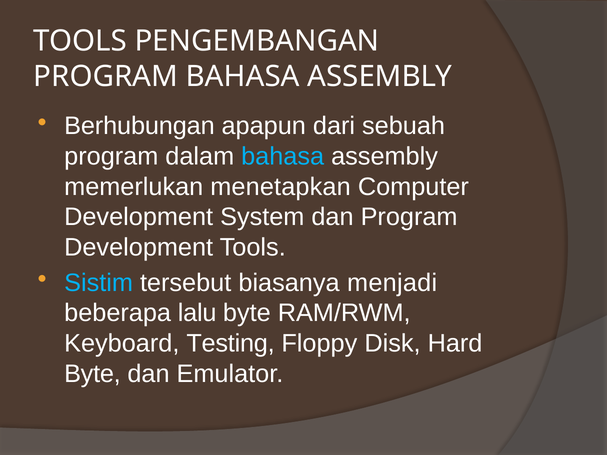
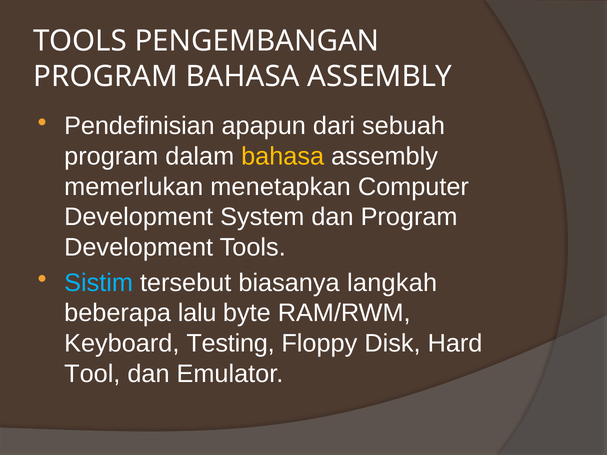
Berhubungan: Berhubungan -> Pendefinisian (139, 126)
bahasa colour: light blue -> yellow (283, 157)
menjadi: menjadi -> langkah (392, 283)
Byte: Byte -> Tool (92, 374)
